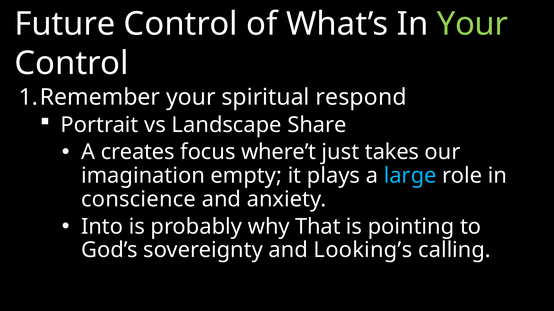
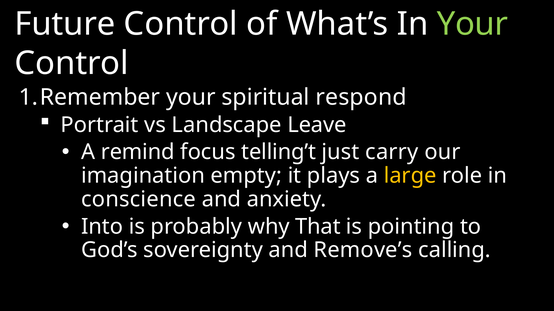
Share: Share -> Leave (317, 125)
creates: creates -> remind (138, 152)
where’t: where’t -> telling’t (279, 152)
takes: takes -> carry (392, 152)
large colour: light blue -> yellow (410, 176)
Looking’s: Looking’s -> Remove’s (363, 251)
